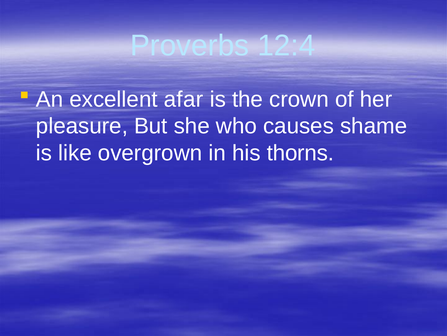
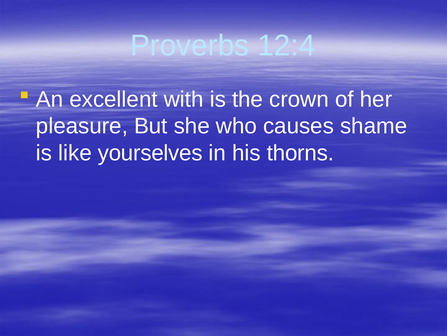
afar: afar -> with (184, 99)
overgrown: overgrown -> yourselves (150, 153)
